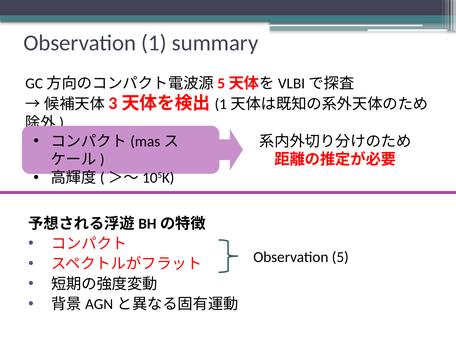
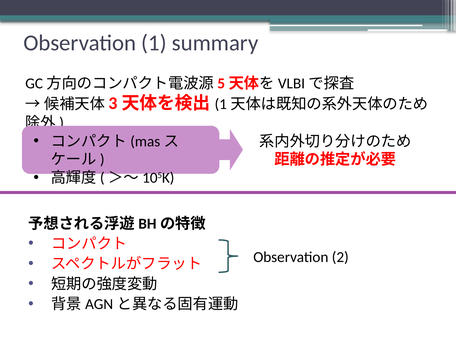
5: 5 -> 2 (340, 257)
